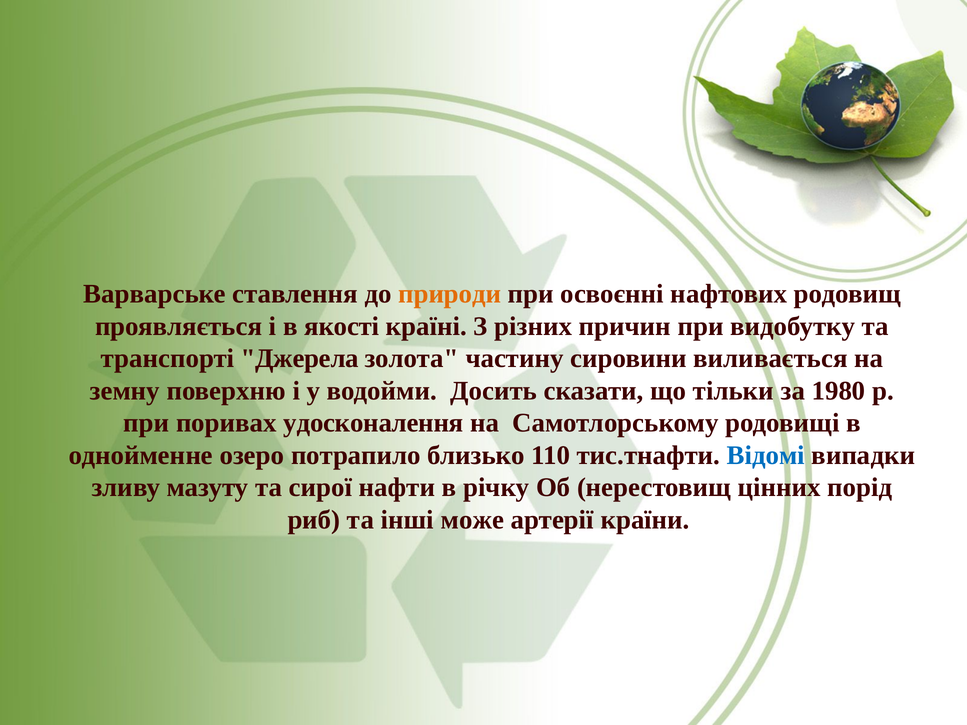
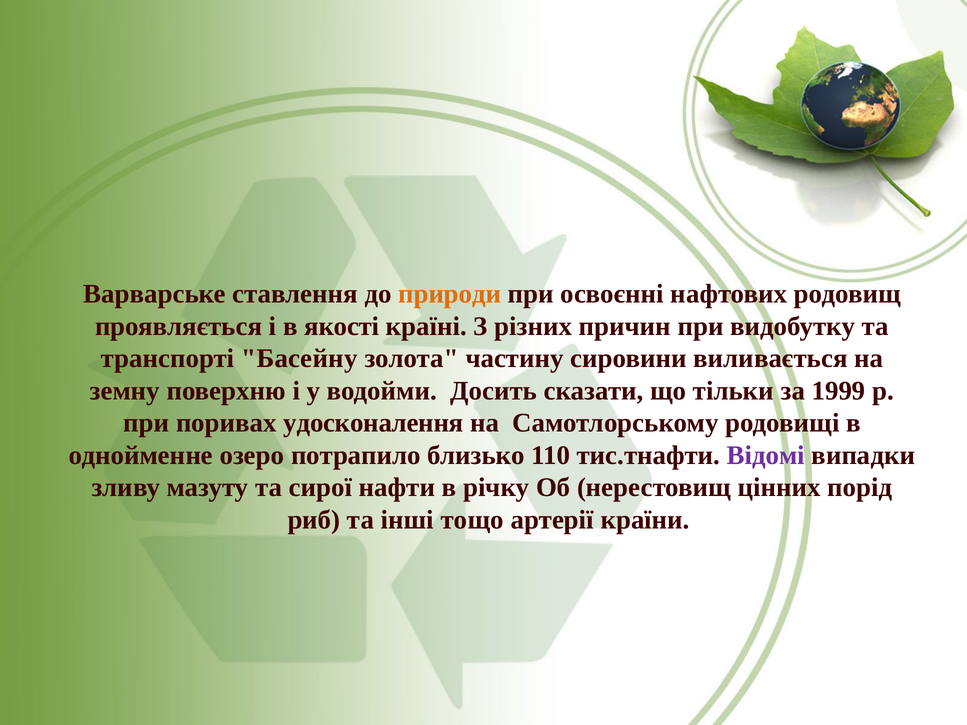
Джерела: Джерела -> Басейну (299, 359)
1980: 1980 -> 1999 (839, 391)
Відомі colour: blue -> purple (766, 455)
може: може -> тощо (472, 520)
